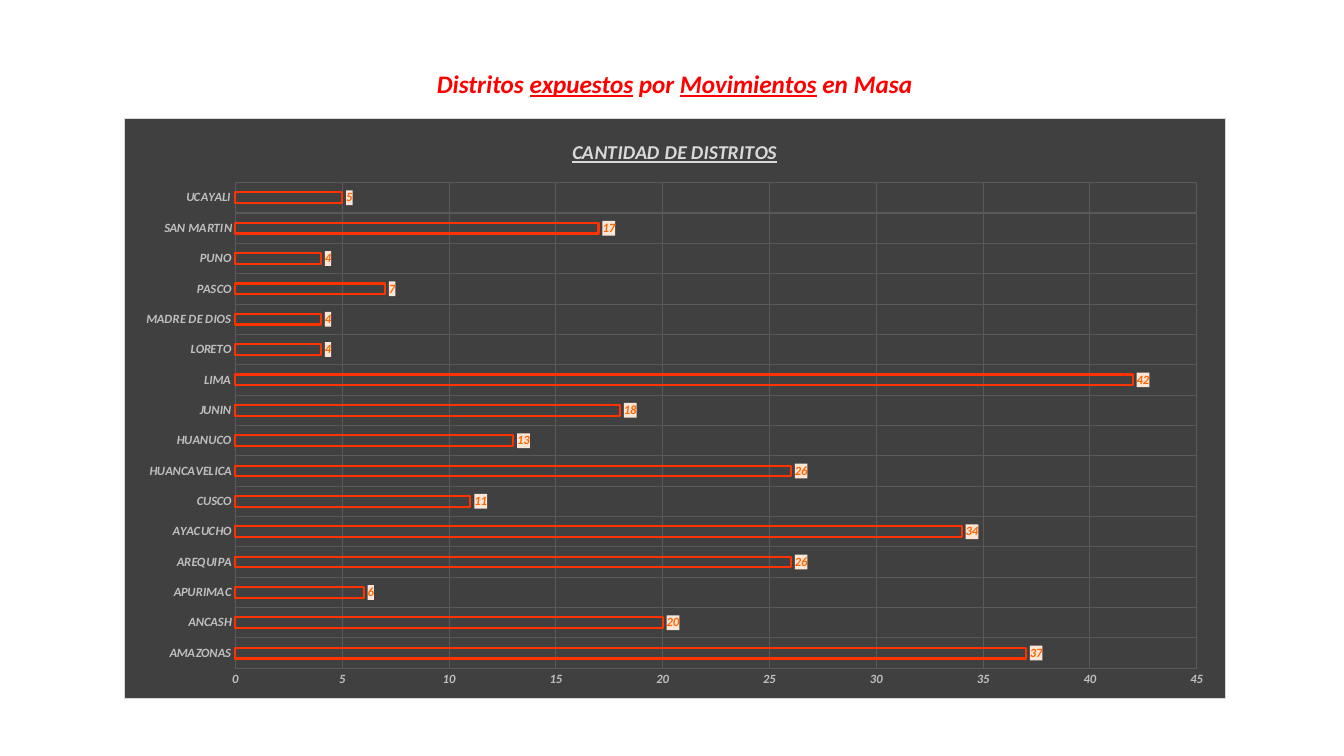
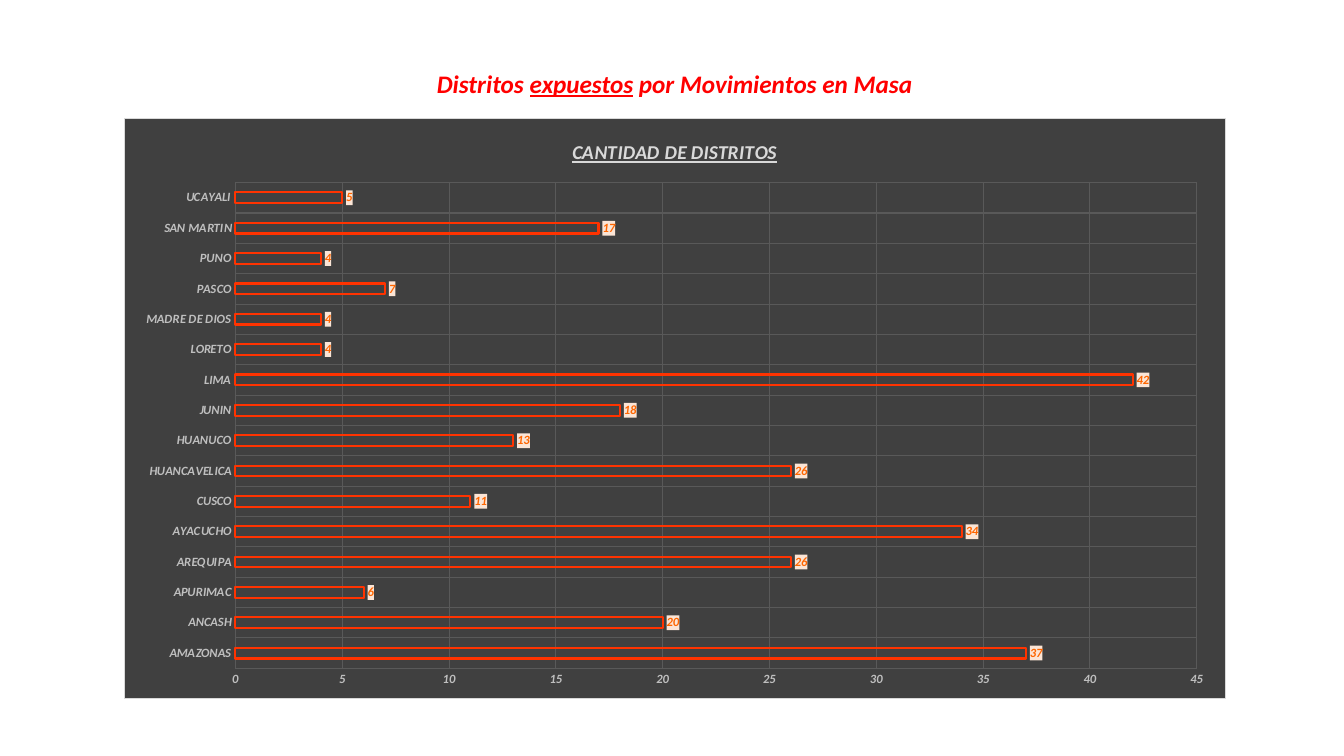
Movimientos underline: present -> none (748, 85)
